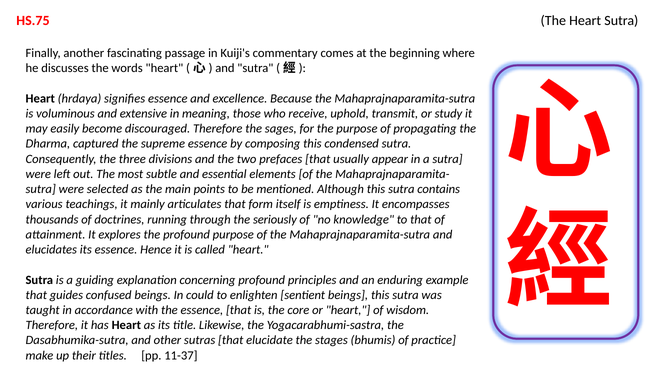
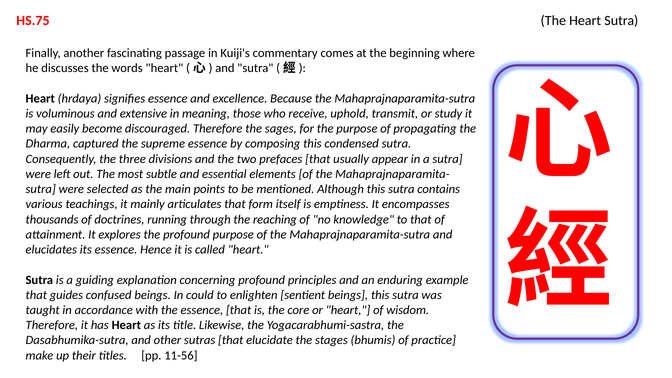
seriously: seriously -> reaching (275, 219)
11-37: 11-37 -> 11-56 (181, 355)
